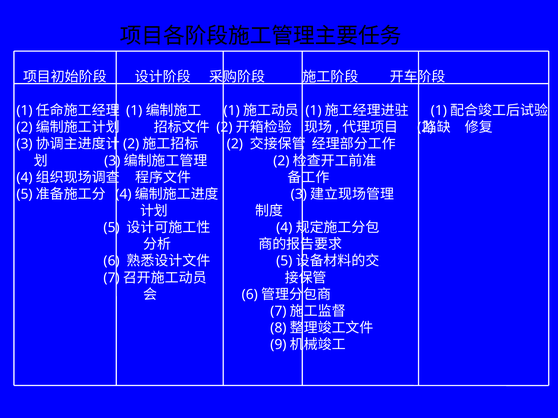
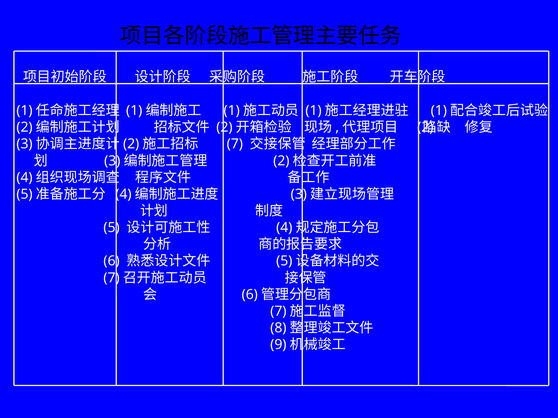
2: 2 -> 7 (235, 144)
